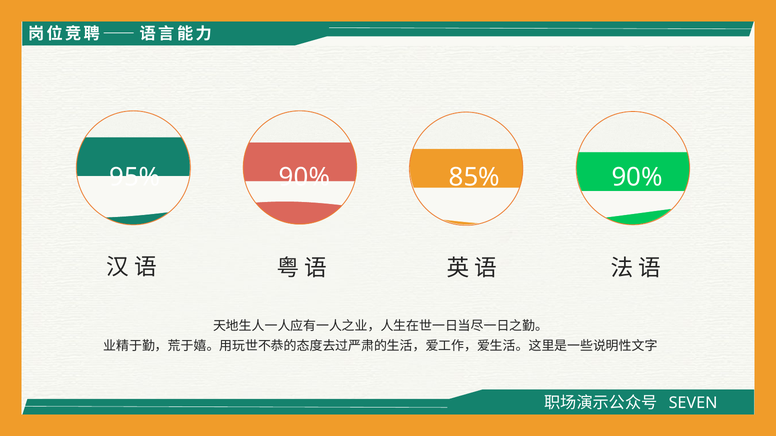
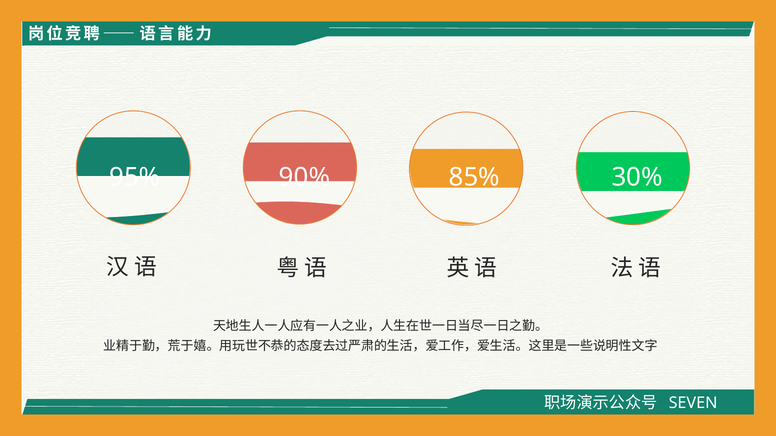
85% 90%: 90% -> 30% (637, 177)
